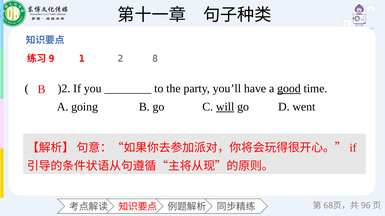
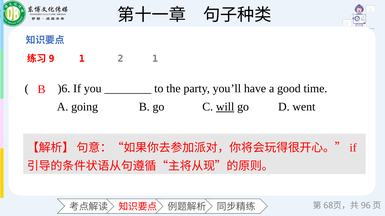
2 8: 8 -> 1 (155, 59)
)2: )2 -> )6 (64, 89)
good underline: present -> none (289, 89)
